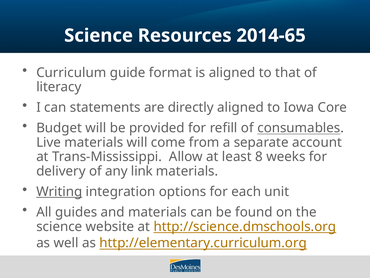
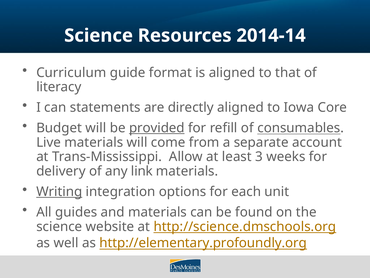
2014-65: 2014-65 -> 2014-14 (271, 36)
provided underline: none -> present (157, 128)
8: 8 -> 3 (259, 157)
http://elementary.curriculum.org: http://elementary.curriculum.org -> http://elementary.profoundly.org (203, 243)
